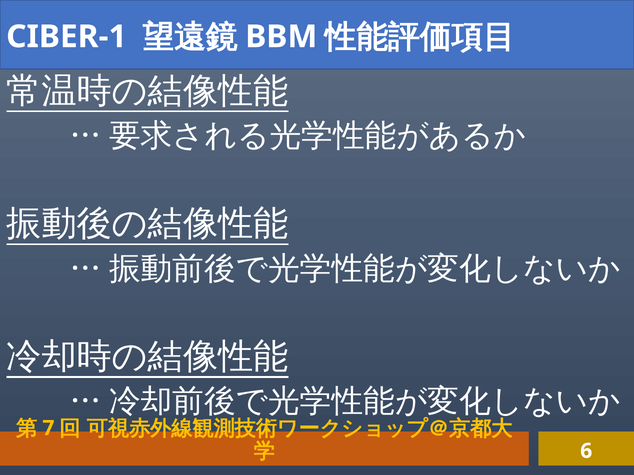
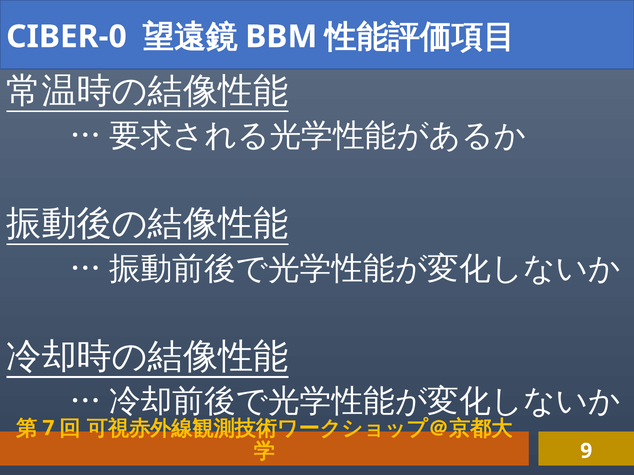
CIBER-1: CIBER-1 -> CIBER-0 (66, 37)
6: 6 -> 9 (586, 451)
